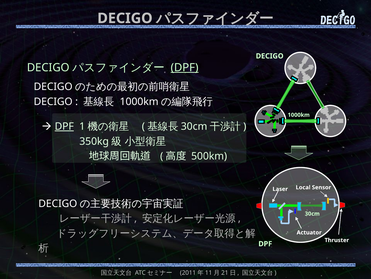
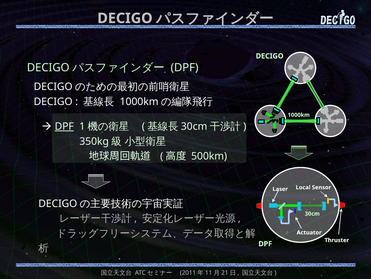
DPF underline: present -> none (185, 67)
